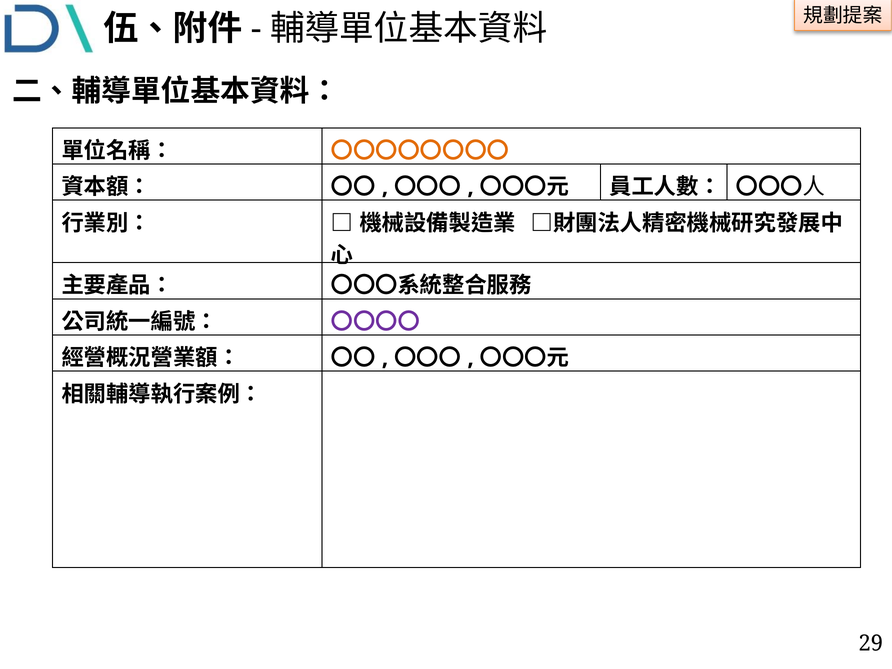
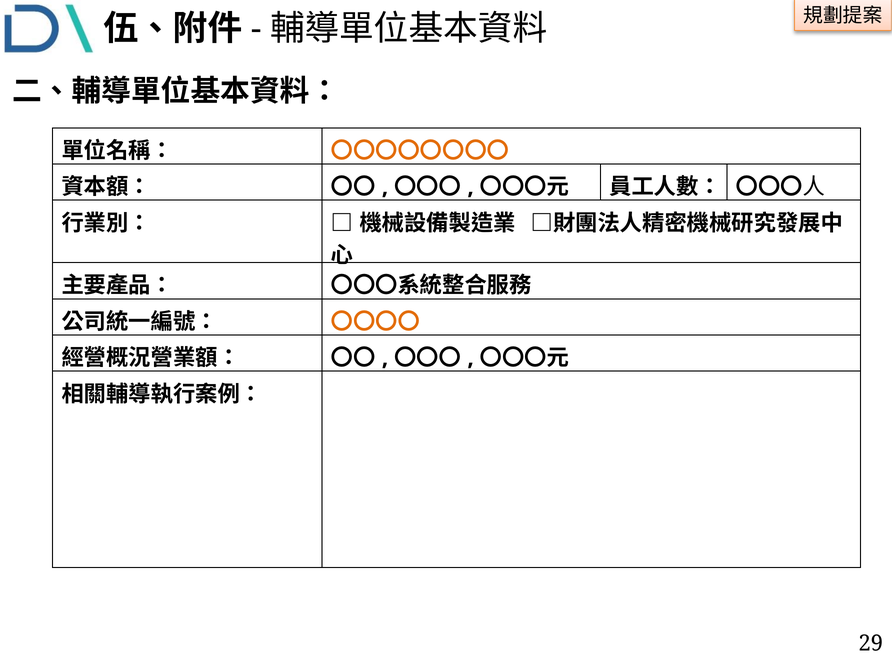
〇〇〇〇 colour: purple -> orange (375, 322)
